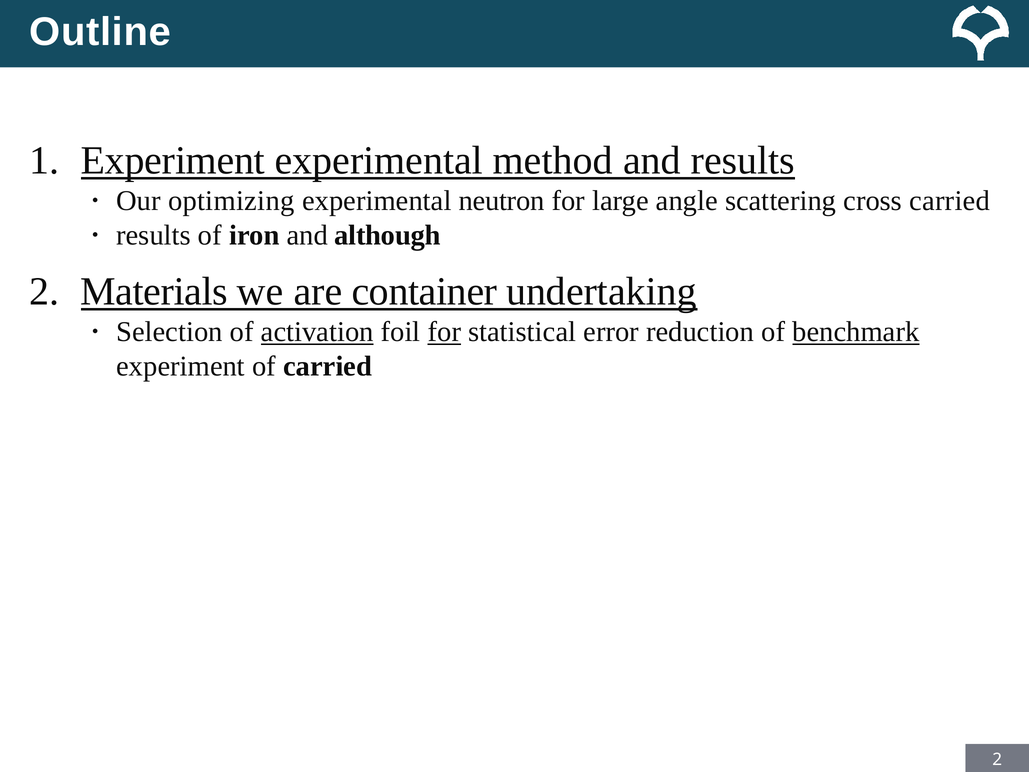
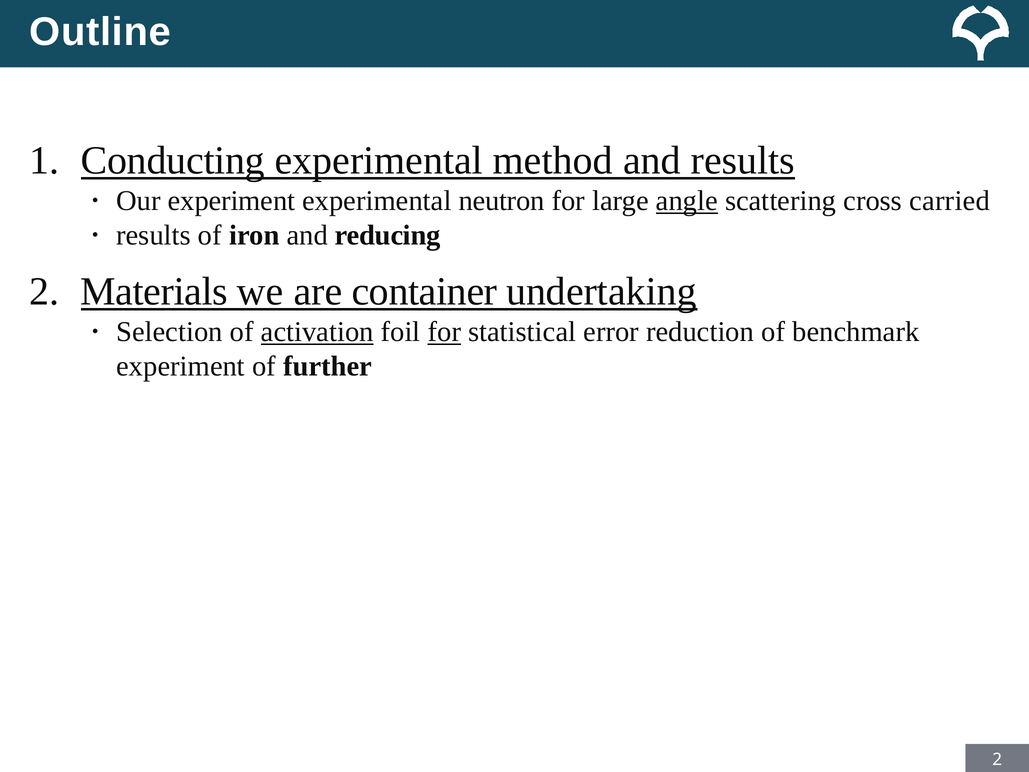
1 Experiment: Experiment -> Conducting (173, 161)
optimizing: optimizing -> experiment (231, 201)
angle underline: none -> present (687, 201)
although: although -> reducing (388, 235)
benchmark underline: present -> none (856, 332)
of carried: carried -> further (328, 366)
